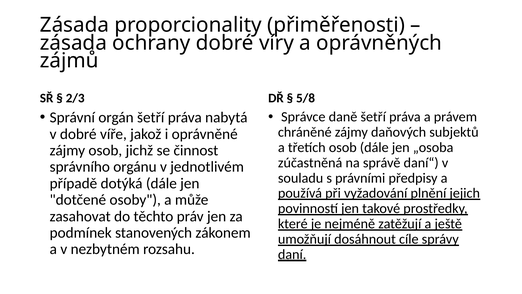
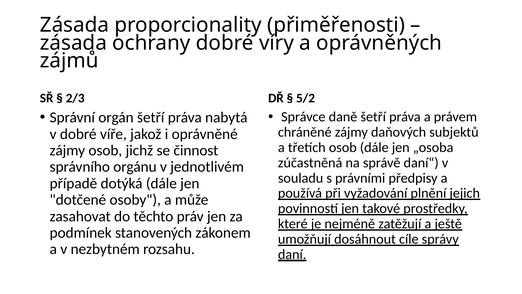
5/8: 5/8 -> 5/2 (306, 98)
